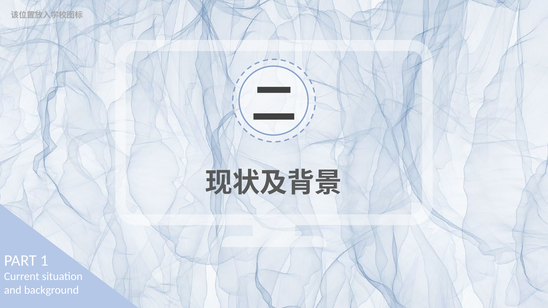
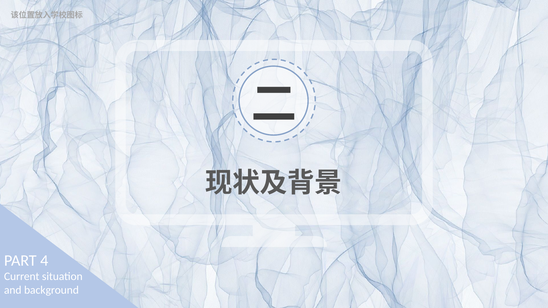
1: 1 -> 4 (44, 261)
